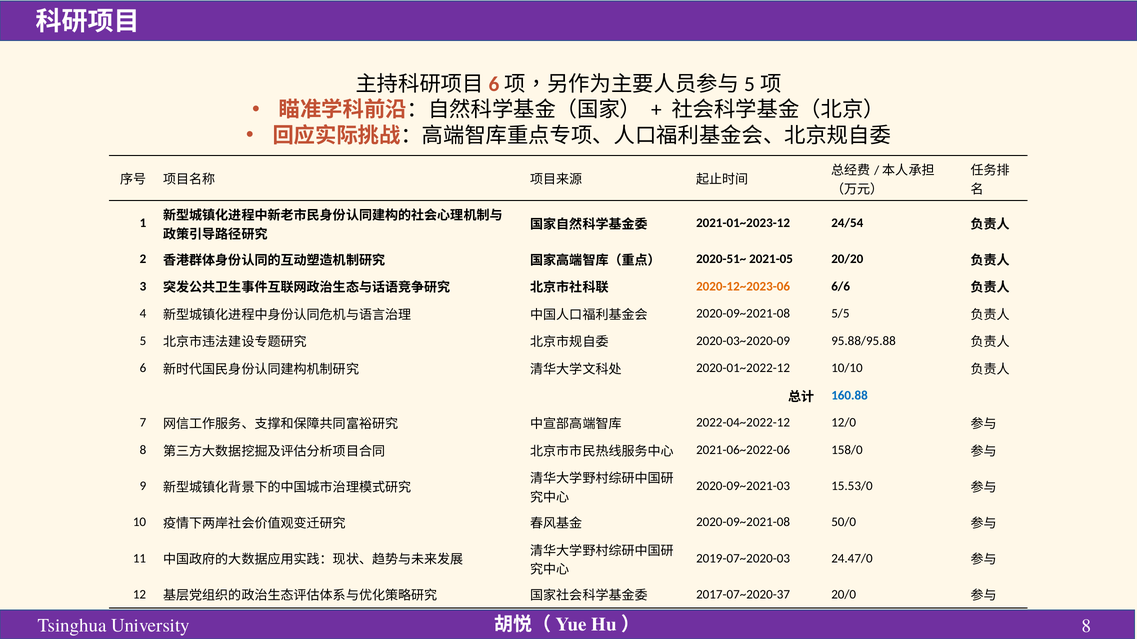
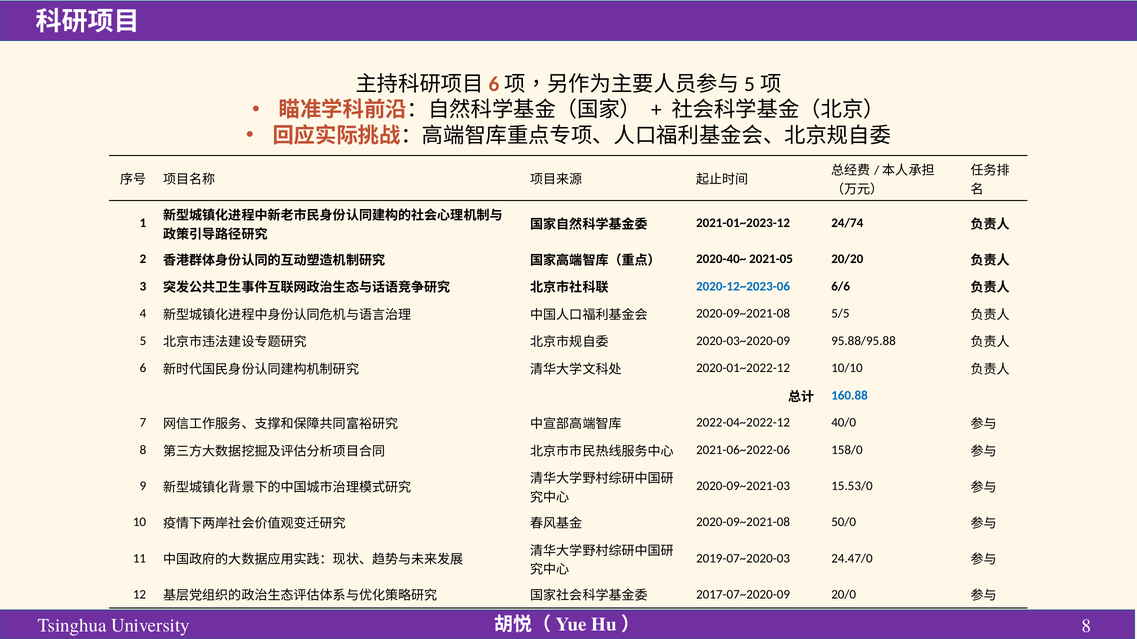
24/54: 24/54 -> 24/74 (847, 223)
2020-51~: 2020-51~ -> 2020-40~ (721, 259)
2020-12~2023-06 colour: orange -> blue (743, 287)
12/0: 12/0 -> 40/0 (844, 423)
2017-07~2020-37: 2017-07~2020-37 -> 2017-07~2020-09 (743, 595)
